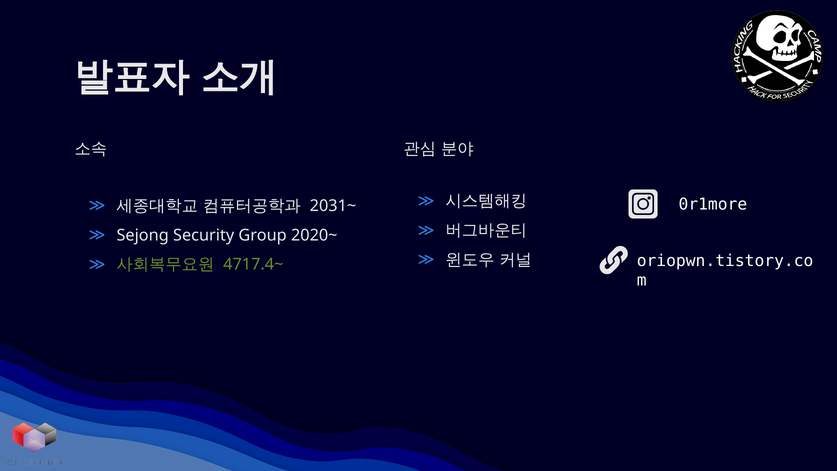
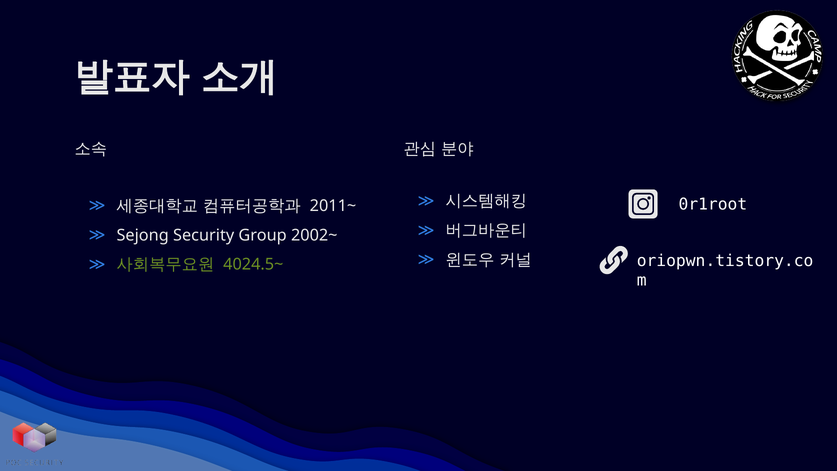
0r1more: 0r1more -> 0r1root (713, 204)
2031~: 2031~ -> 2011~ (333, 206)
2020~: 2020~ -> 2002~ (314, 235)
4717.4~: 4717.4~ -> 4024.5~ (253, 264)
